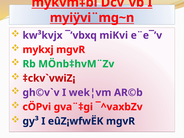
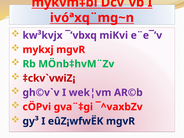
myiÿvi¨mg~n: myiÿvi¨mg~n -> ivóªxq¨mg~n (92, 18)
